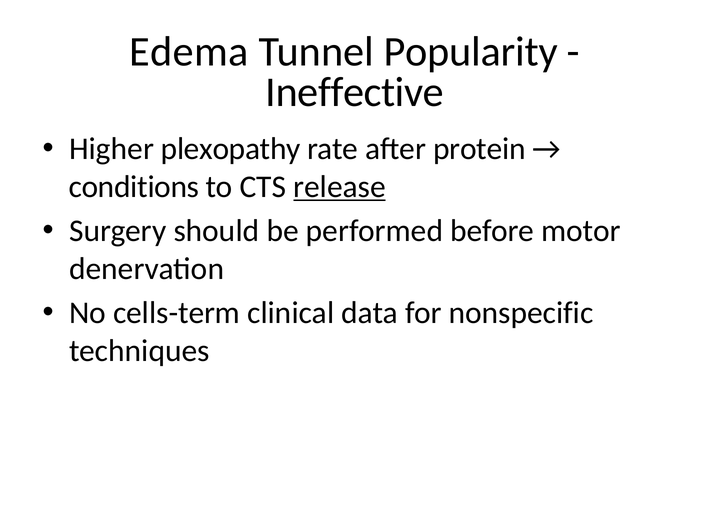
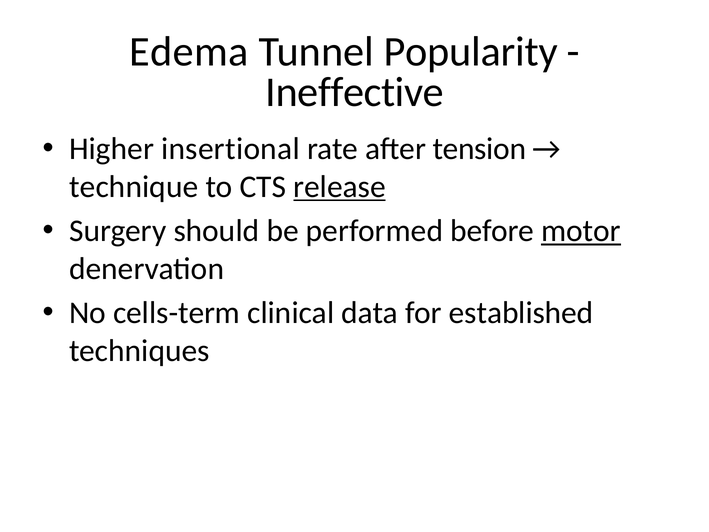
plexopathy: plexopathy -> insertional (230, 149)
protein: protein -> tension (479, 149)
conditions: conditions -> technique (134, 187)
motor underline: none -> present (581, 231)
nonspecific: nonspecific -> established (521, 313)
